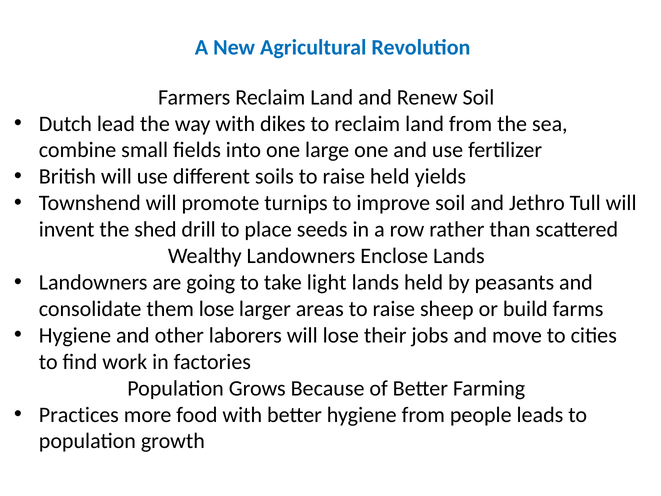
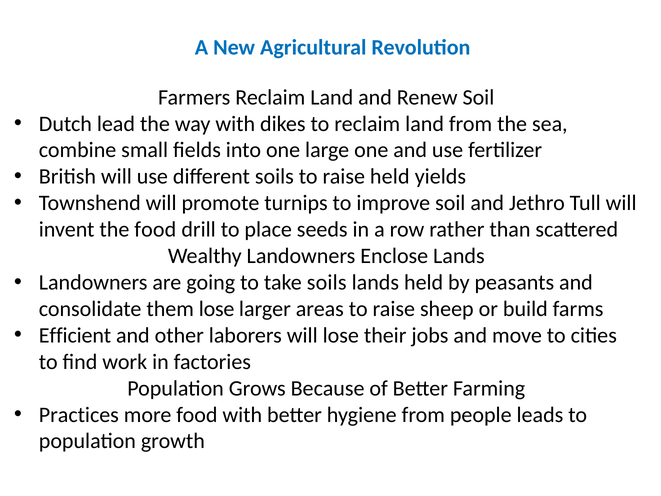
the shed: shed -> food (155, 229)
take light: light -> soils (327, 282)
Hygiene: Hygiene -> Efficient (75, 335)
